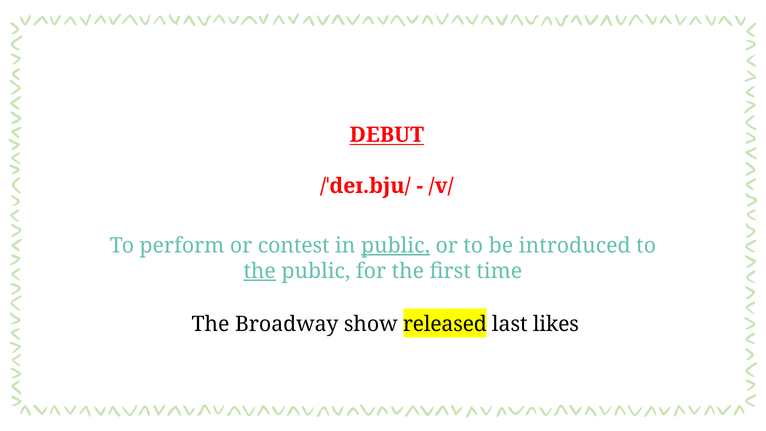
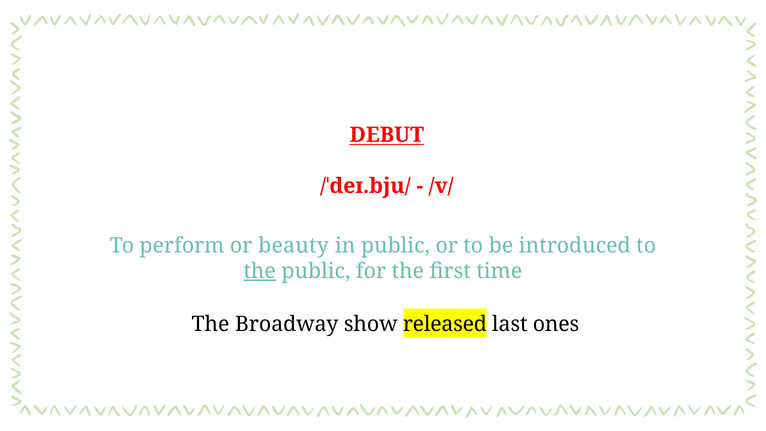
contest: contest -> beauty (294, 246)
public underline: present -> none (395, 246)
likes: likes -> ones (556, 324)
